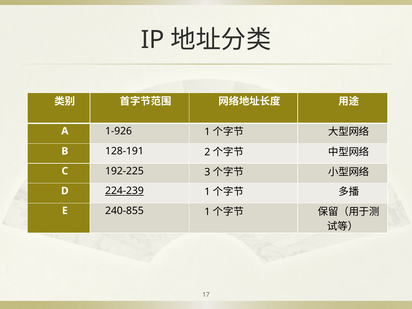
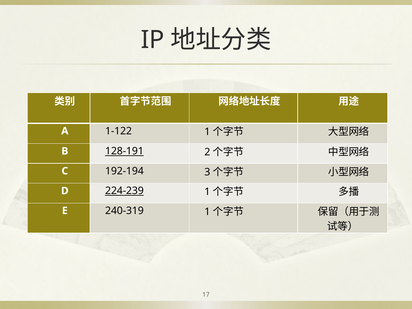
1-926: 1-926 -> 1-122 (119, 131)
128-191 underline: none -> present (124, 151)
192-225: 192-225 -> 192-194 (124, 171)
240-855: 240-855 -> 240-319 (124, 211)
